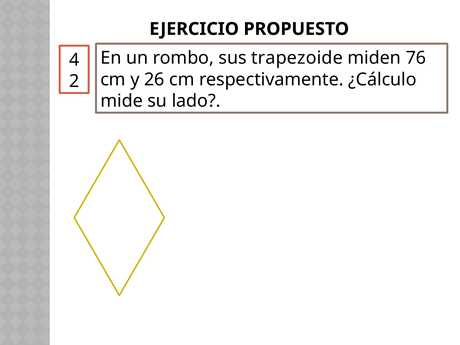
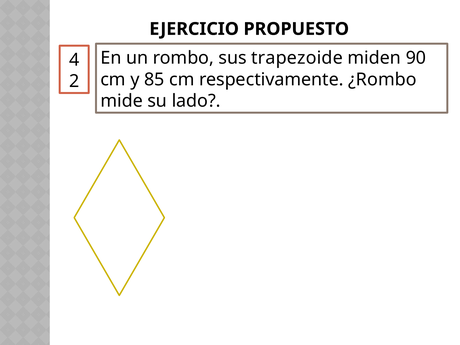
76: 76 -> 90 (416, 58)
26: 26 -> 85 (154, 80)
¿Cálculo: ¿Cálculo -> ¿Rombo (382, 80)
